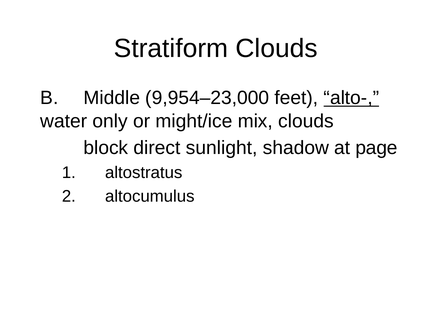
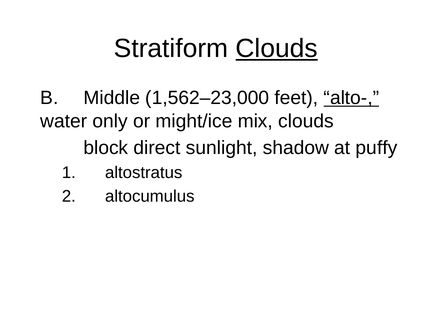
Clouds underline: none -> present (277, 49)
9,954–23,000: 9,954–23,000 -> 1,562–23,000 (207, 98)
page: page -> puffy (376, 148)
